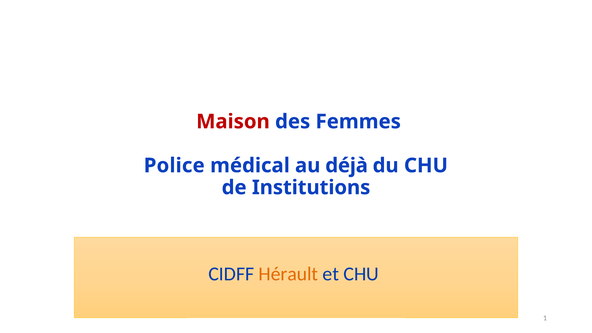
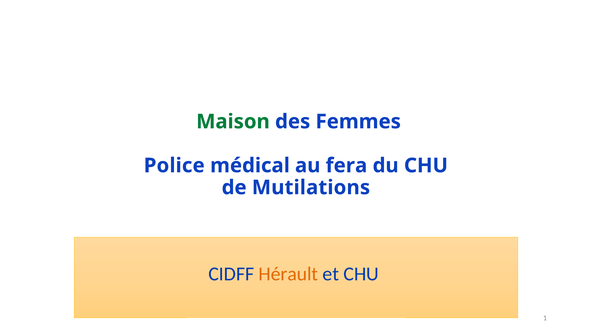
Maison colour: red -> green (233, 122)
déjà: déjà -> fera (346, 166)
Institutions: Institutions -> Mutilations (311, 188)
